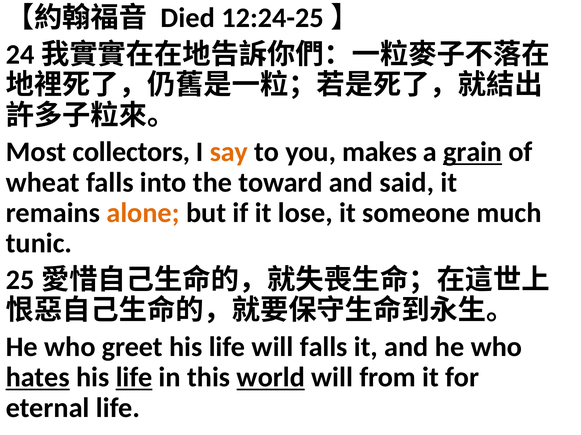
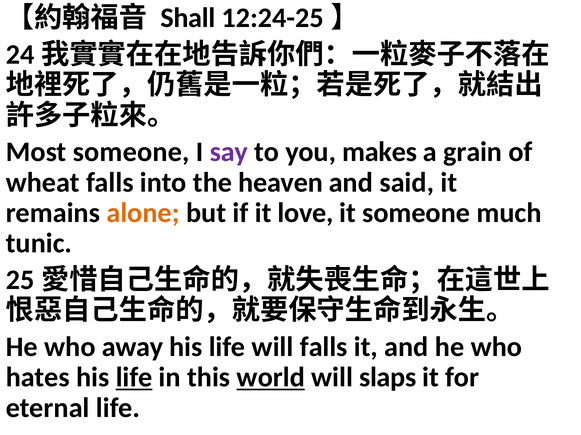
Died: Died -> Shall (188, 18)
Most collectors: collectors -> someone (131, 152)
say colour: orange -> purple (229, 152)
grain underline: present -> none (473, 152)
toward: toward -> heaven (281, 183)
lose: lose -> love (305, 213)
greet: greet -> away (132, 347)
hates underline: present -> none (38, 378)
from: from -> slaps (388, 378)
